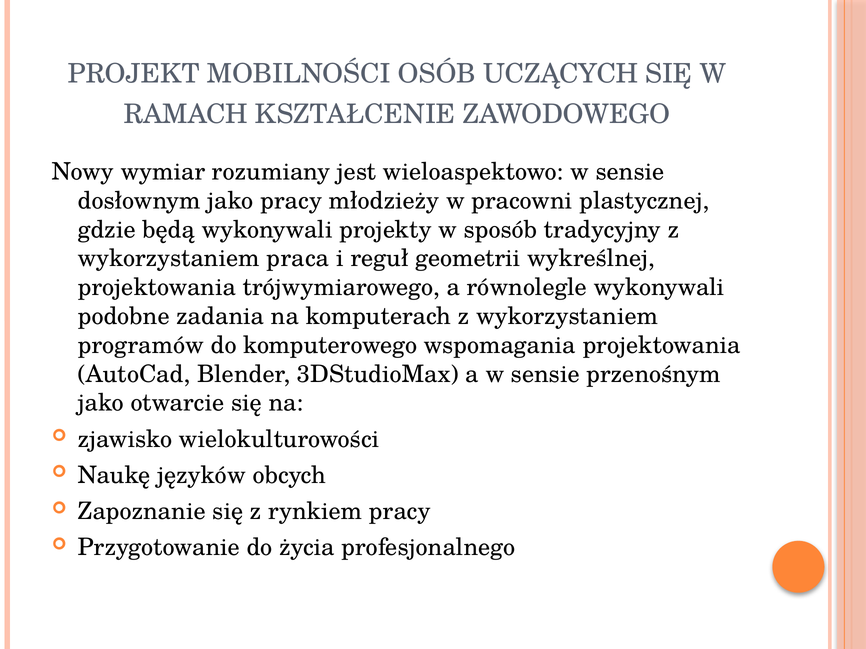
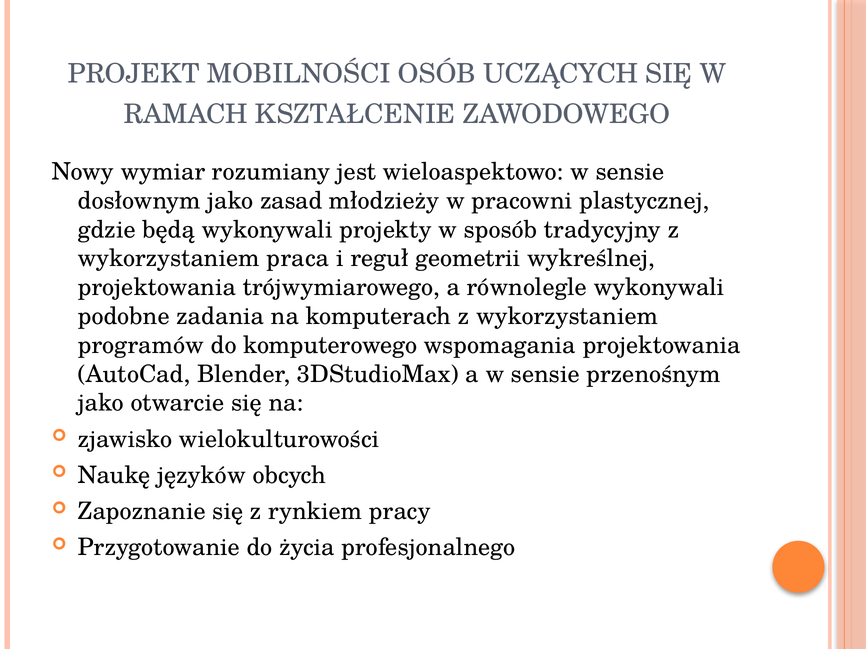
jako pracy: pracy -> zasad (291, 201)
